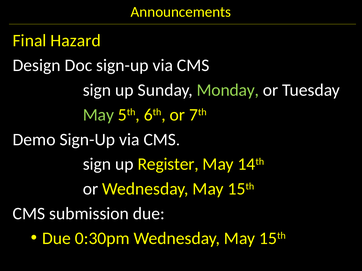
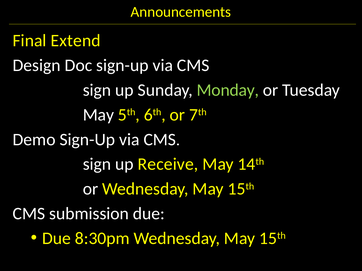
Hazard: Hazard -> Extend (76, 41)
May colour: light green -> white (98, 115)
Register: Register -> Receive (168, 164)
0:30pm: 0:30pm -> 8:30pm (102, 239)
